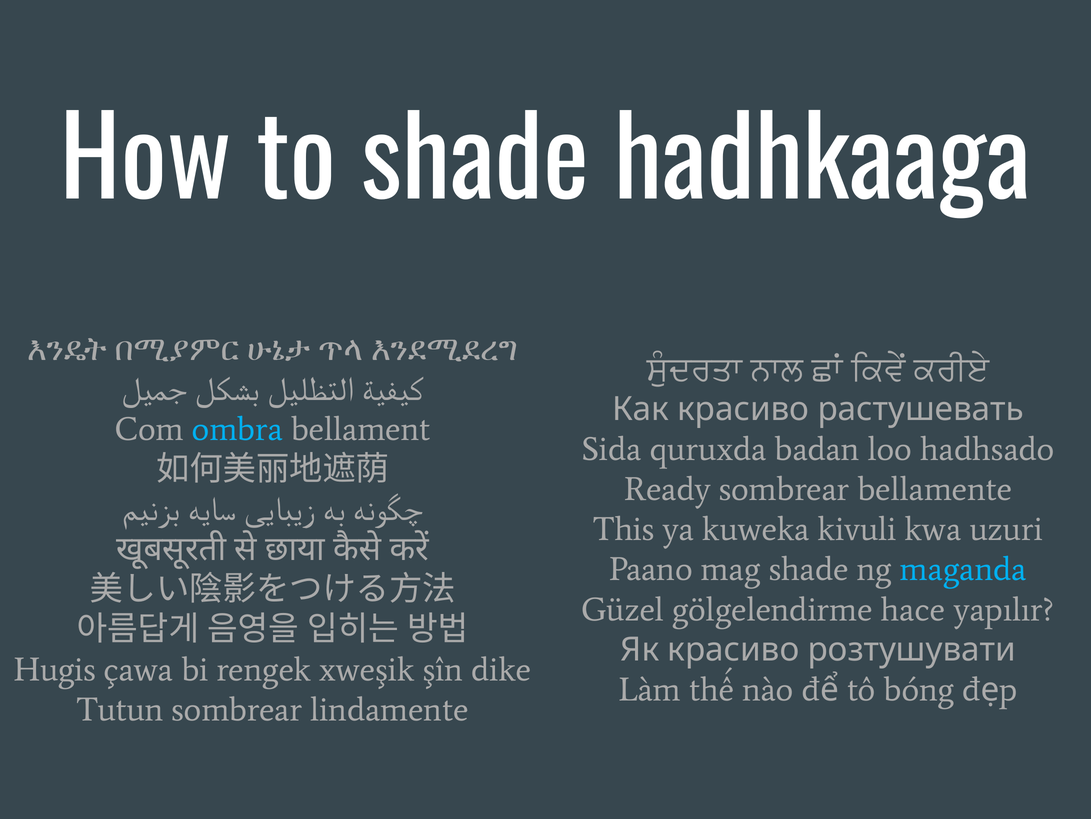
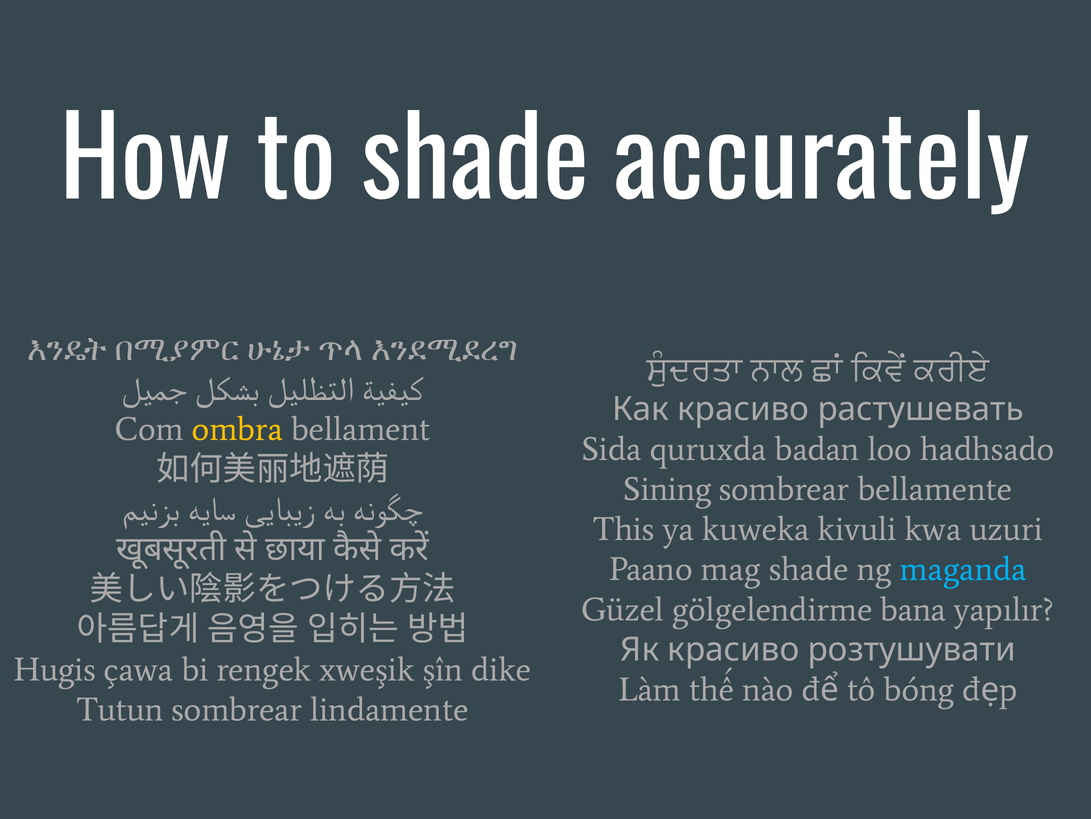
hadhkaaga: hadhkaaga -> accurately (822, 163)
ombra colour: light blue -> yellow (237, 429)
Ready: Ready -> Sining (667, 489)
hace: hace -> bana (913, 609)
